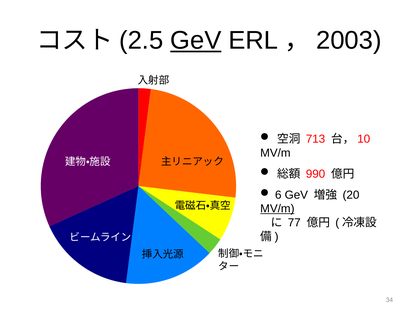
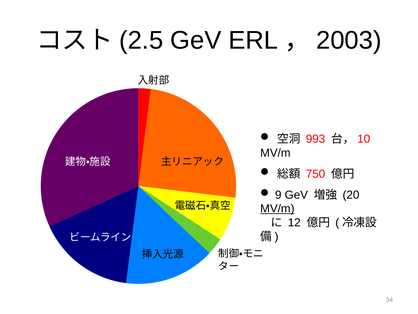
GeV underline: present -> none (196, 40)
713: 713 -> 993 (316, 139)
990: 990 -> 750 (316, 174)
6: 6 -> 9 (278, 195)
77: 77 -> 12 (294, 222)
